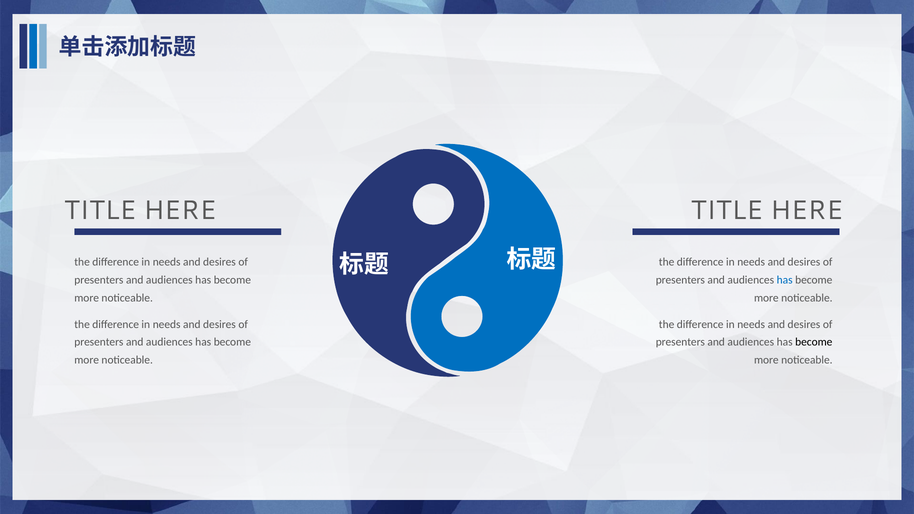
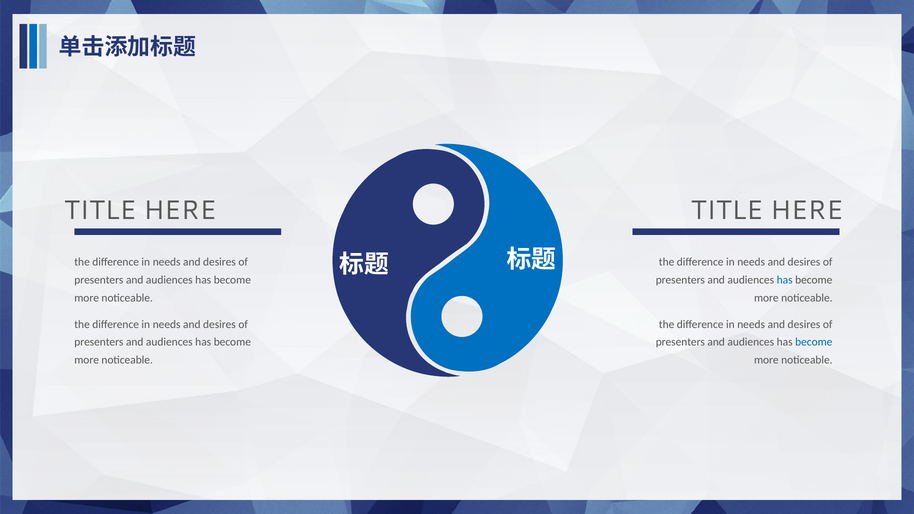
become colour: black -> blue (814, 342)
